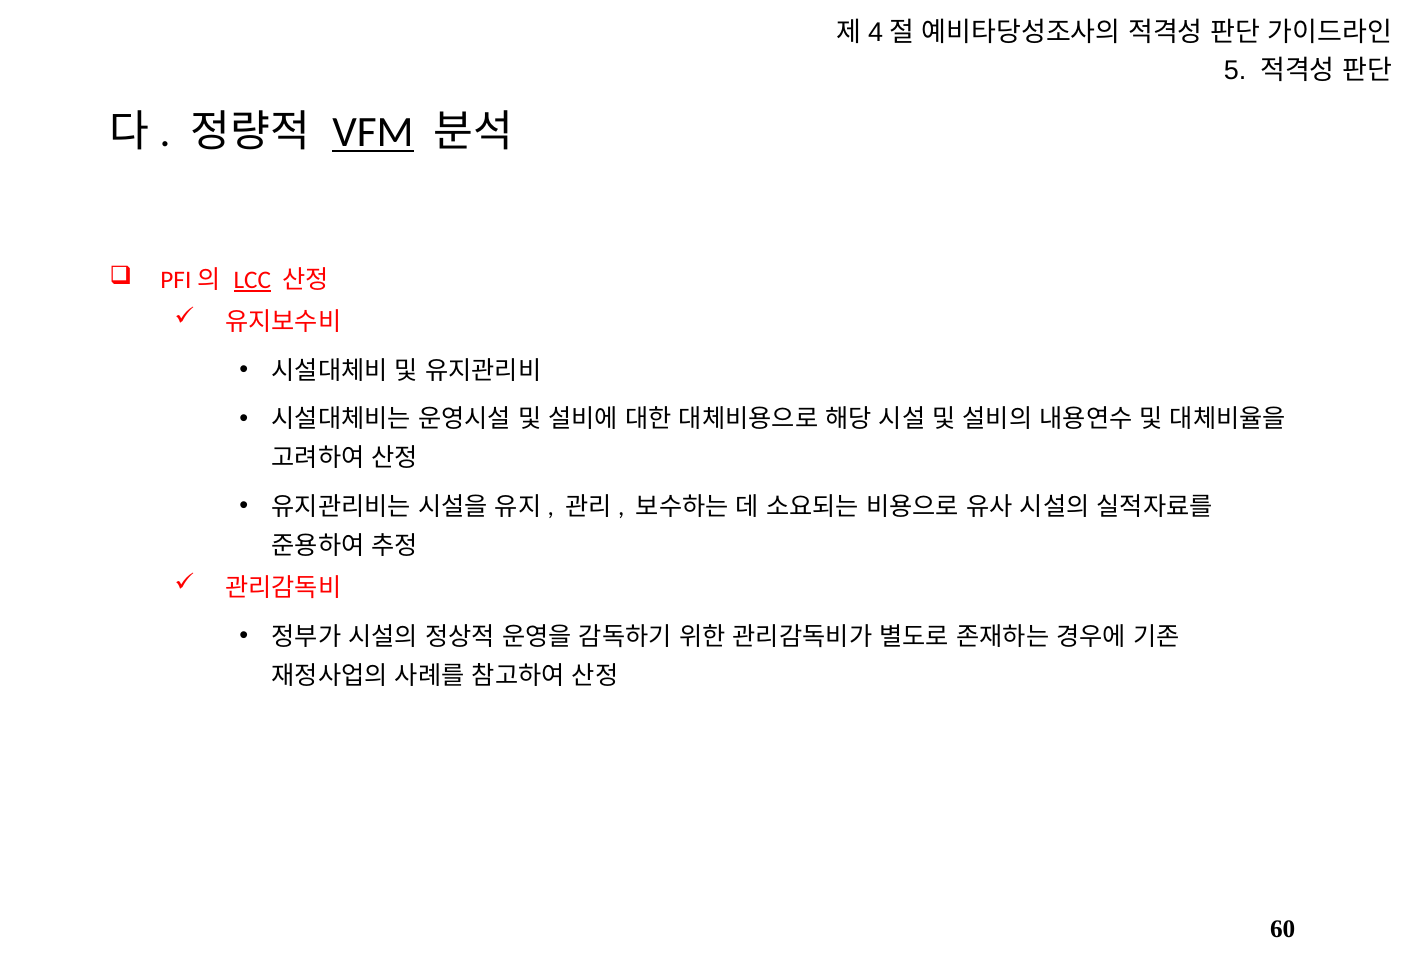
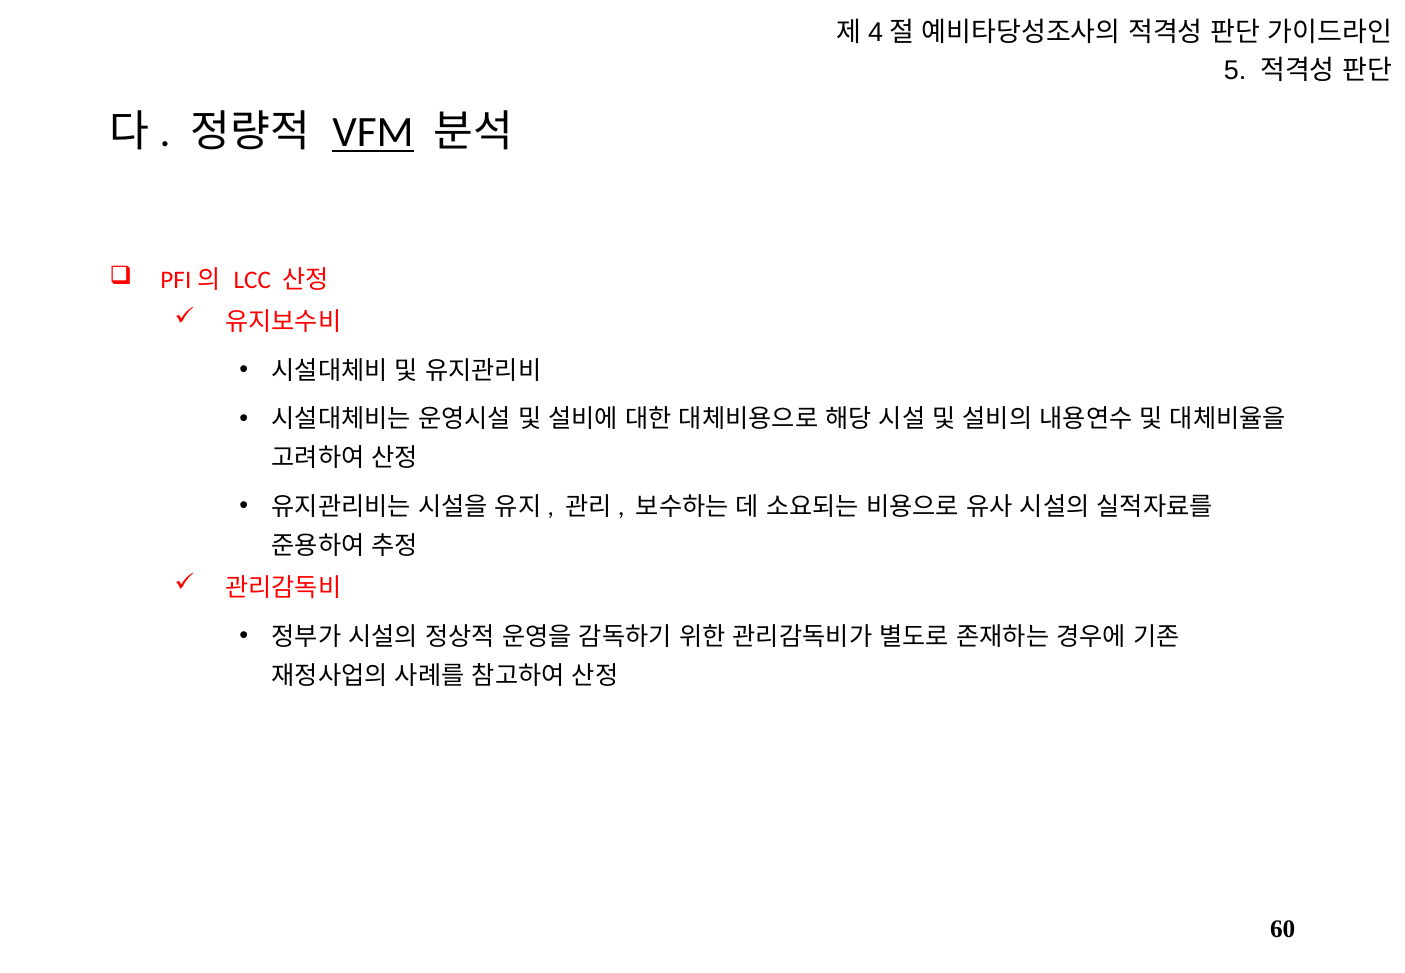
LCC underline: present -> none (252, 280)
